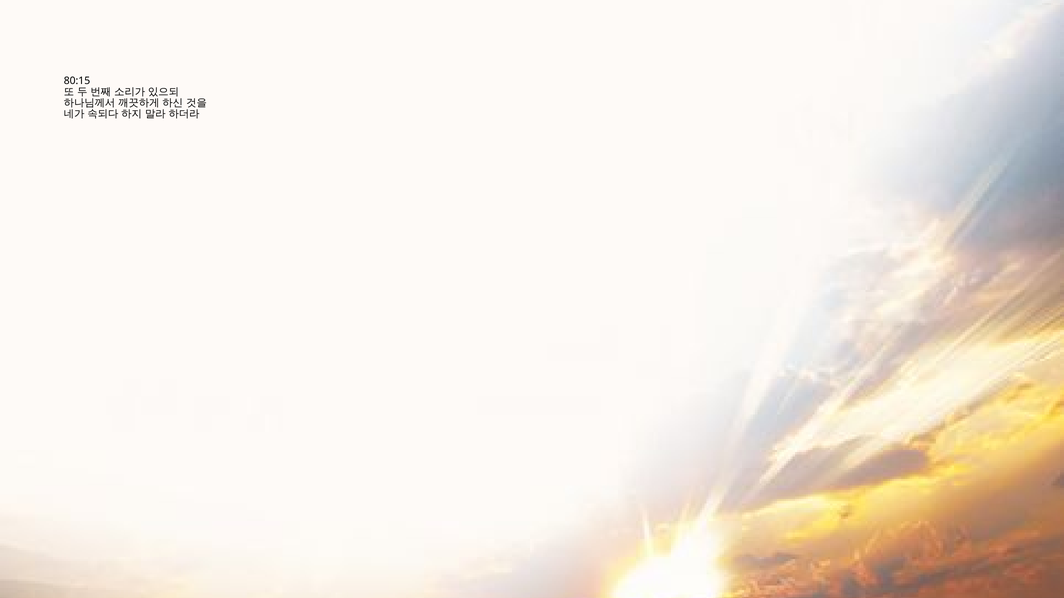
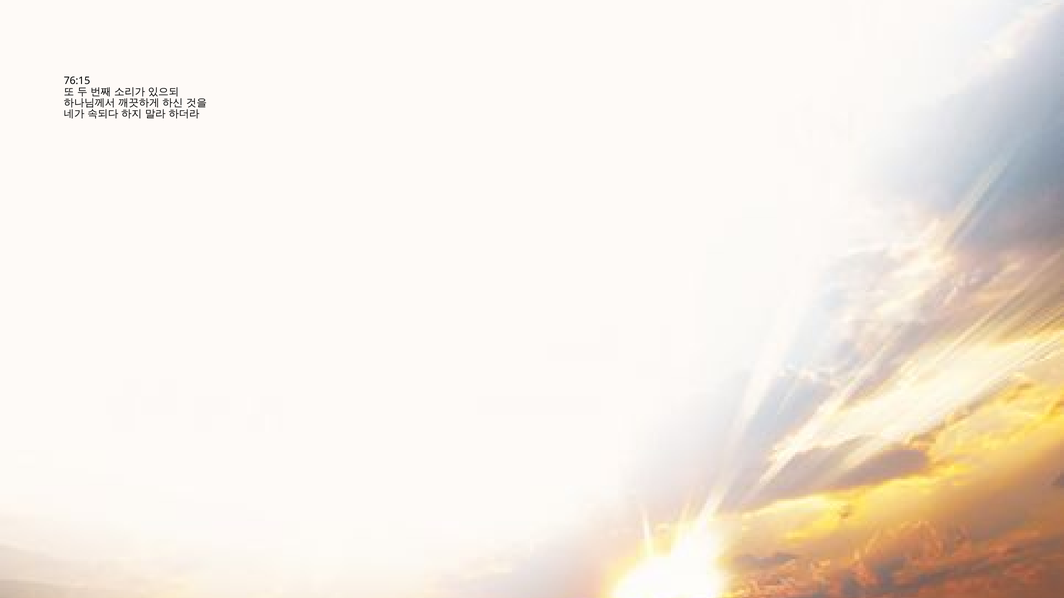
80:15: 80:15 -> 76:15 (77, 81)
